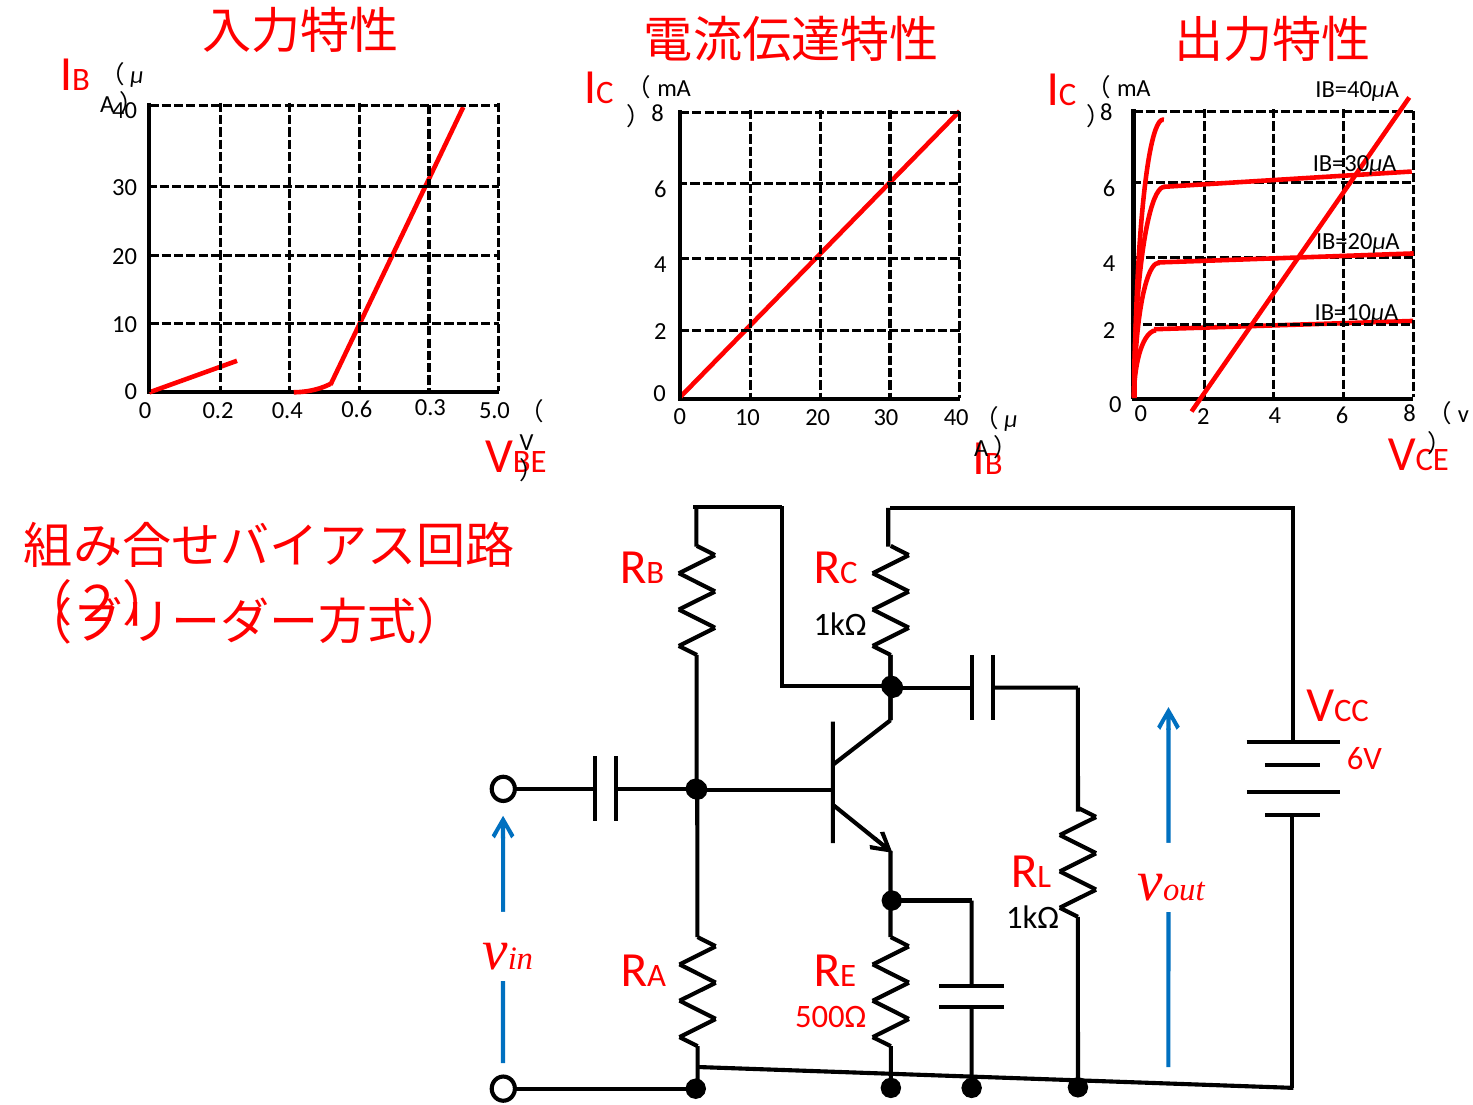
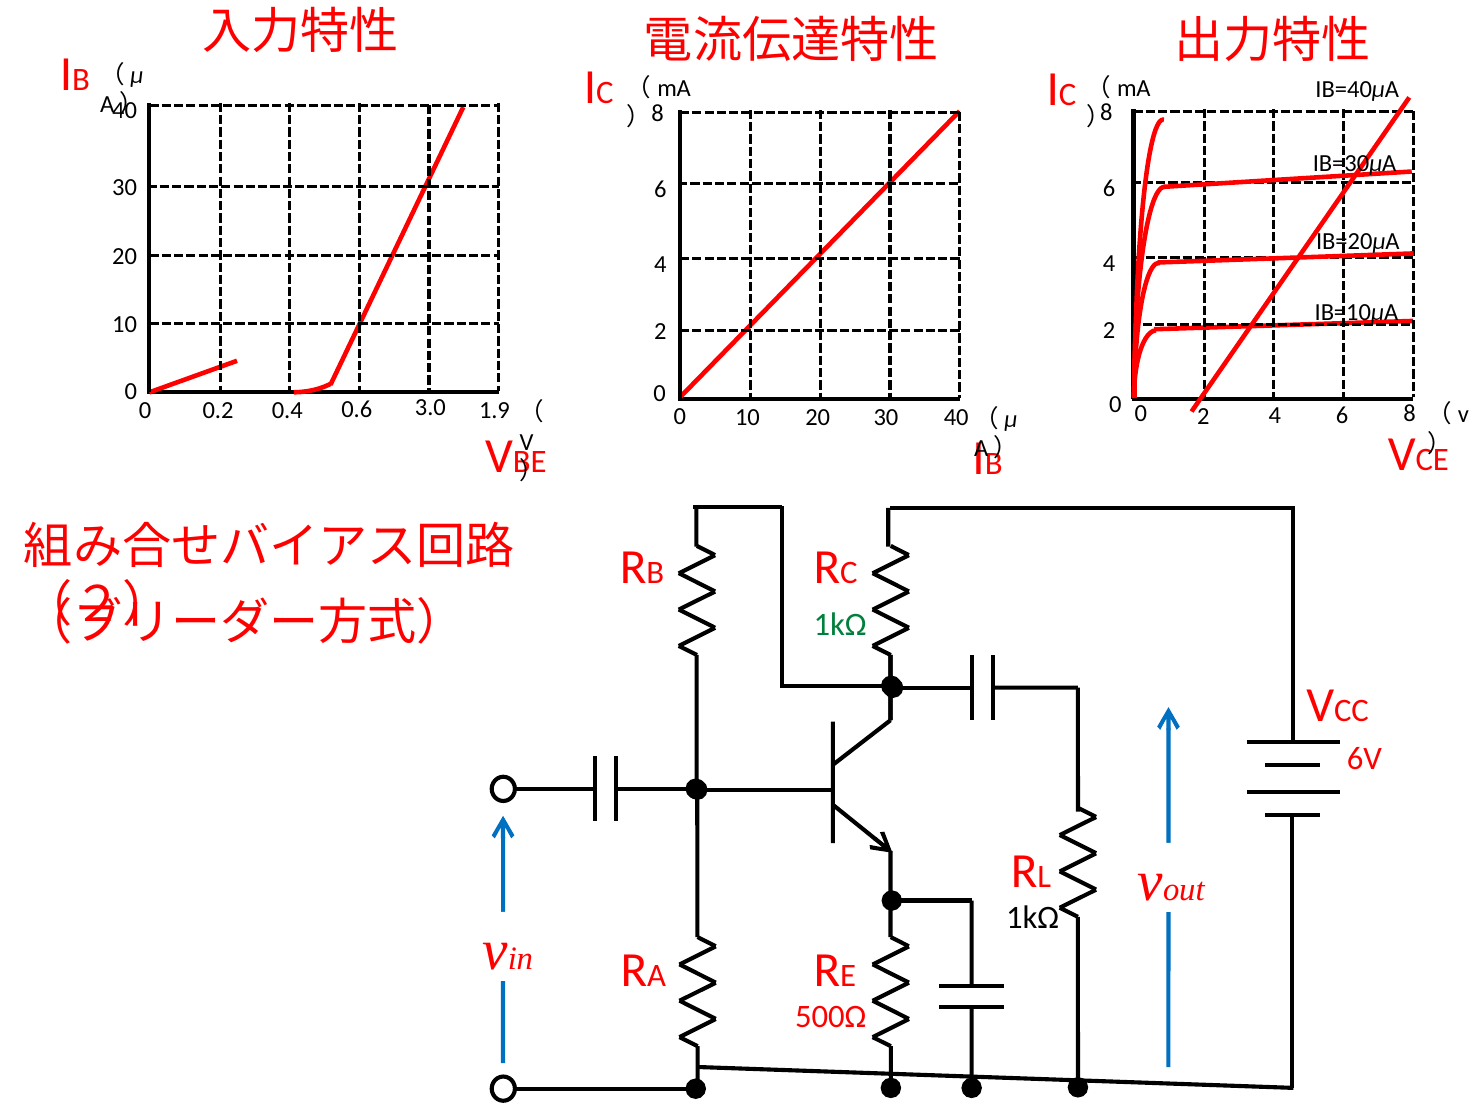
0.3: 0.3 -> 3.0 (430, 407)
5.0: 5.0 -> 1.9 (494, 410)
1kΩ colour: black -> green (840, 624)
